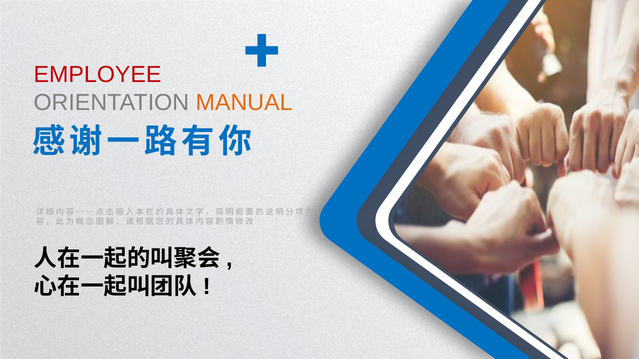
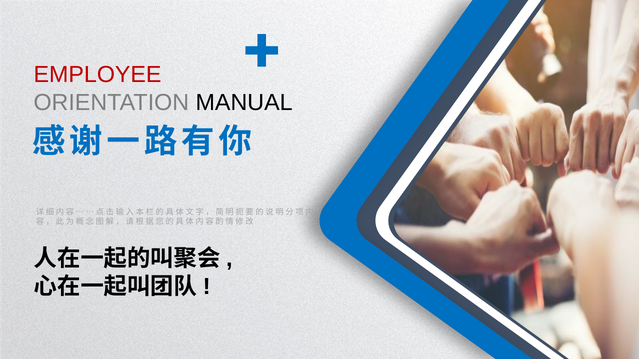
MANUAL colour: orange -> black (244, 103)
